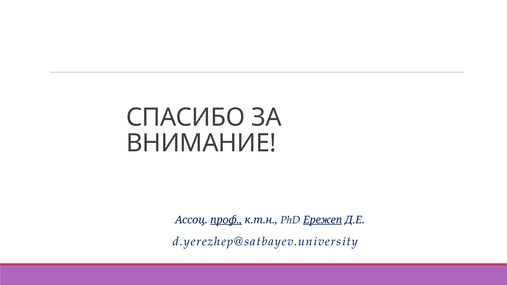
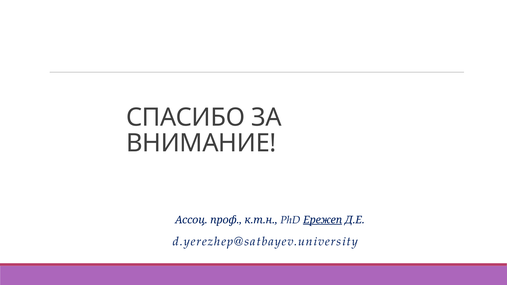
проф underline: present -> none (226, 220)
